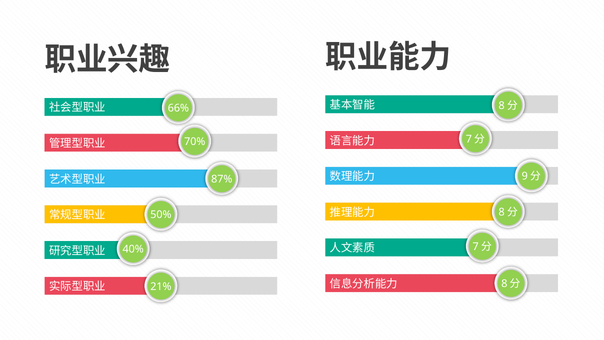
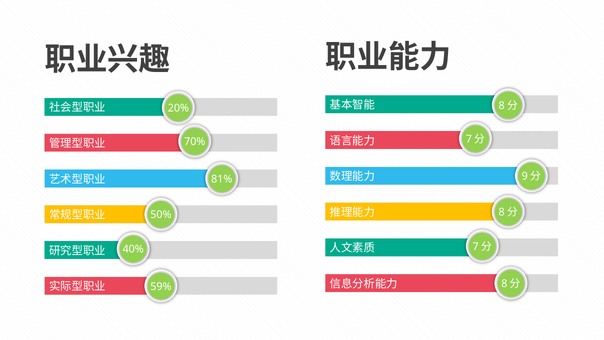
66%: 66% -> 20% (178, 108)
87%: 87% -> 81% (222, 179)
21%: 21% -> 59% (161, 286)
